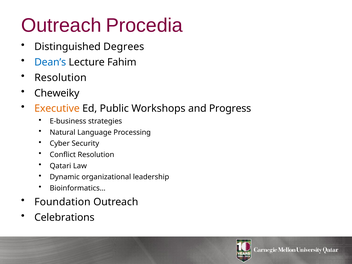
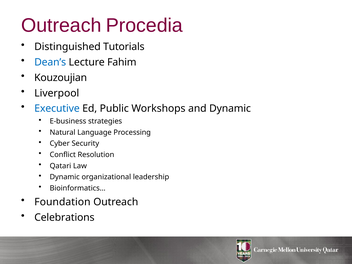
Degrees: Degrees -> Tutorials (124, 47)
Resolution: Resolution -> Kouzoujian (61, 78)
Cheweiky: Cheweiky -> Liverpool (57, 93)
Executive colour: orange -> blue (57, 109)
and Progress: Progress -> Dynamic (230, 109)
